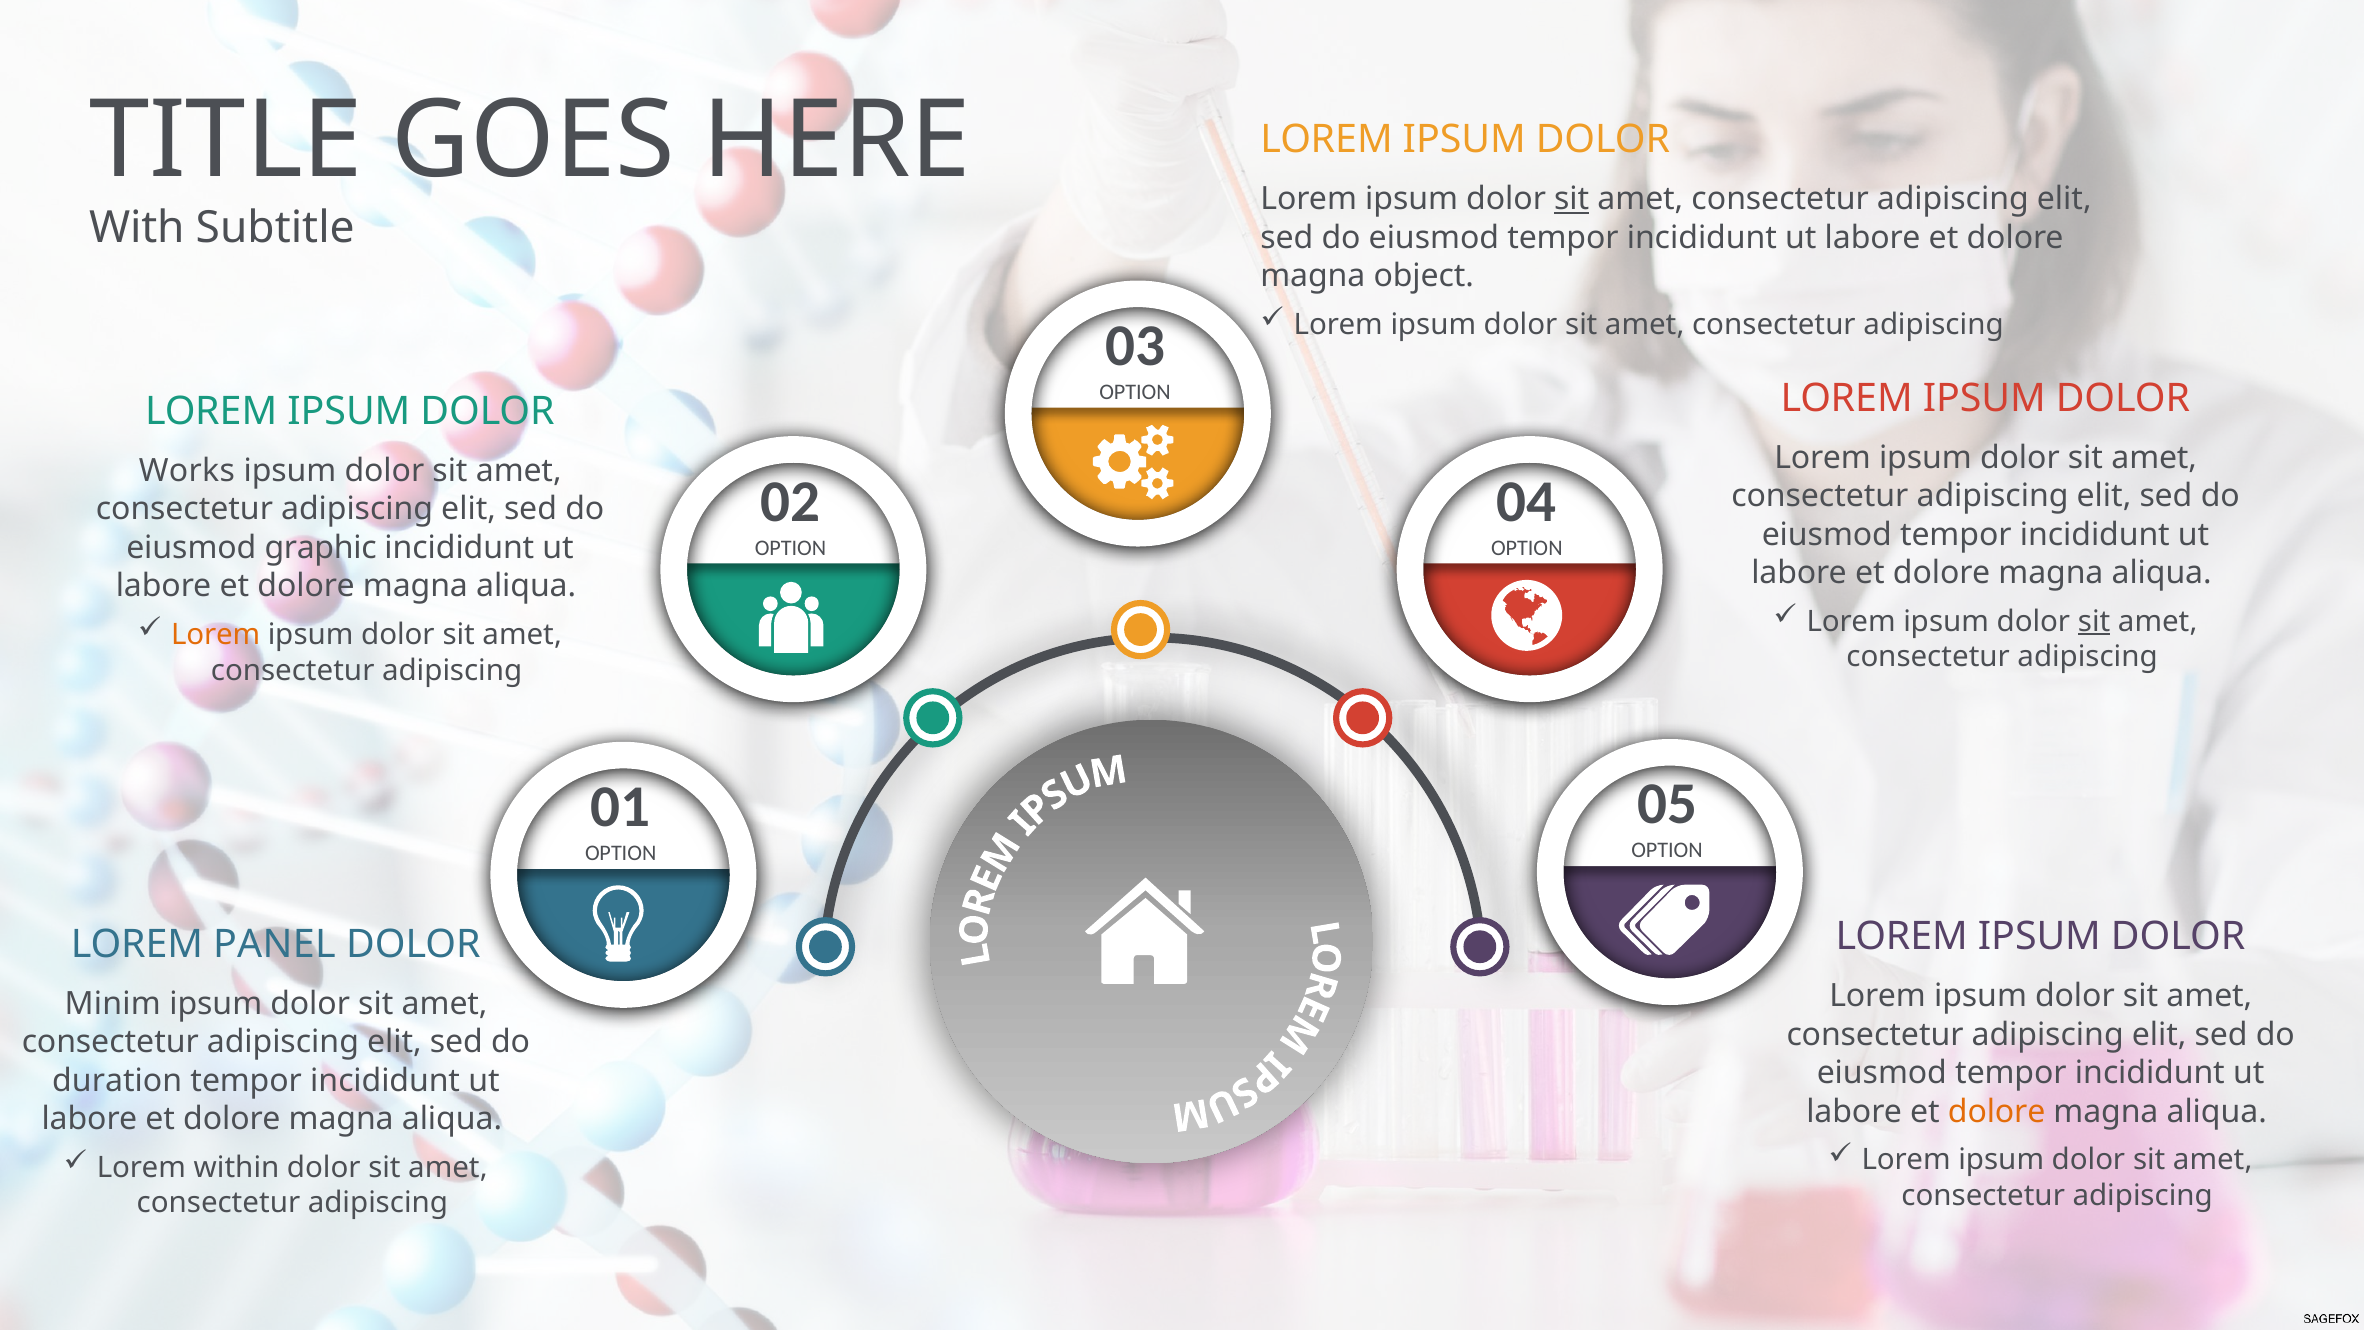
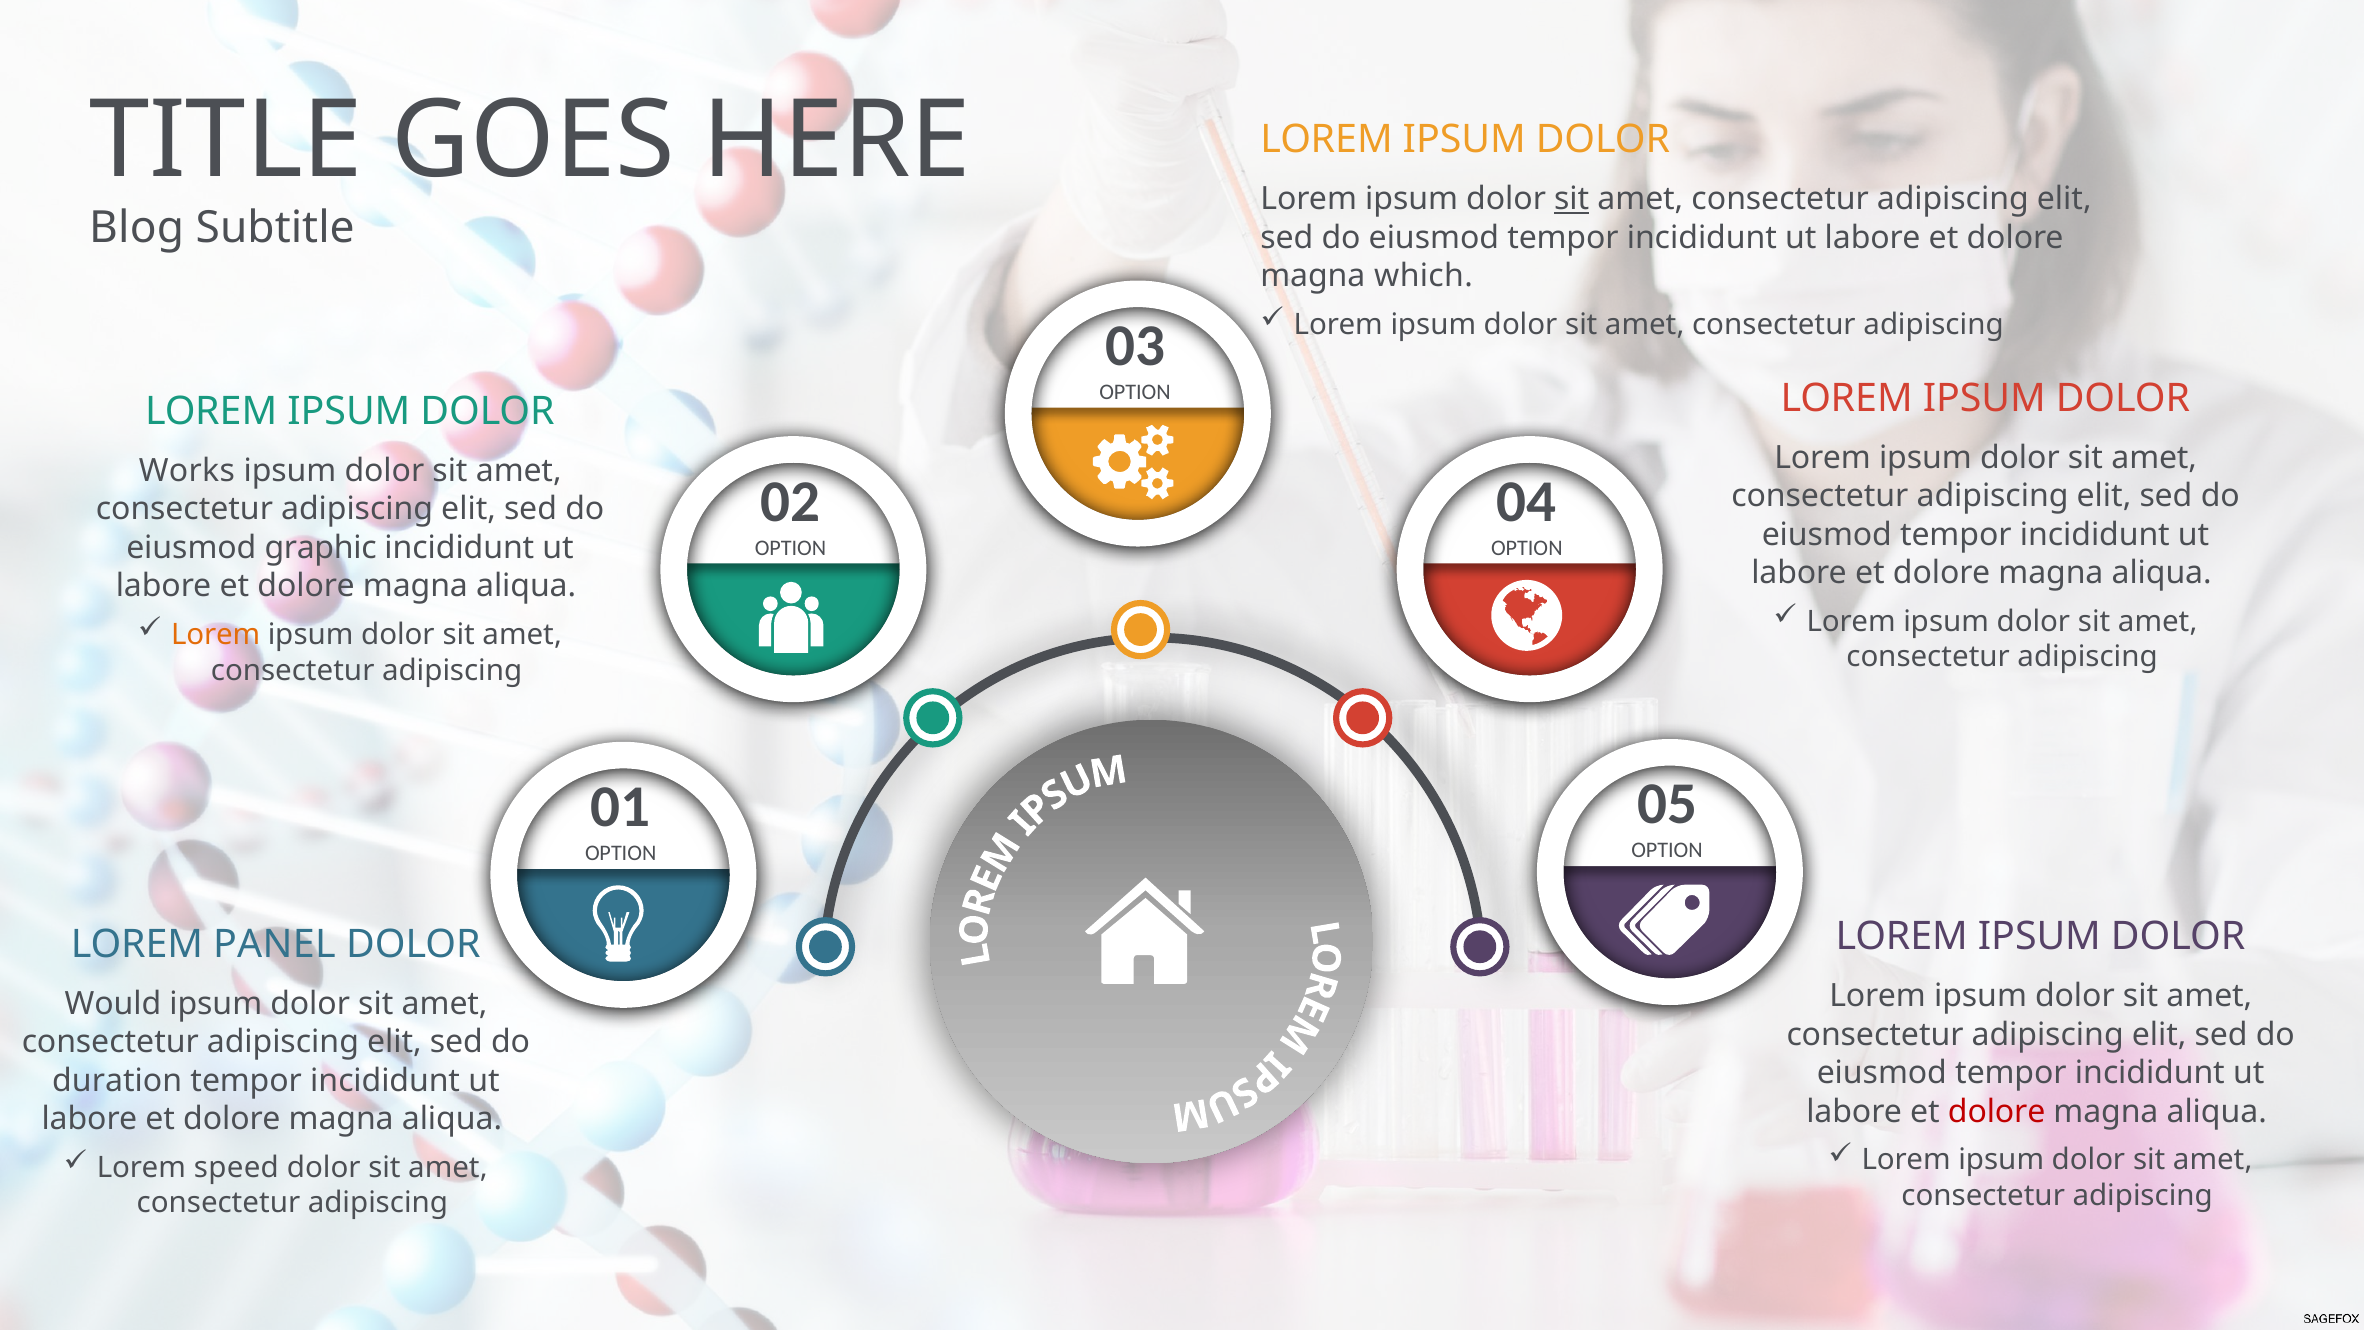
With: With -> Blog (137, 227)
object: object -> which (1424, 276)
sit underline: present -> none (2094, 621)
Minim: Minim -> Would (113, 1003)
dolore colour: orange -> red (1997, 1111)
within: within -> speed (236, 1167)
